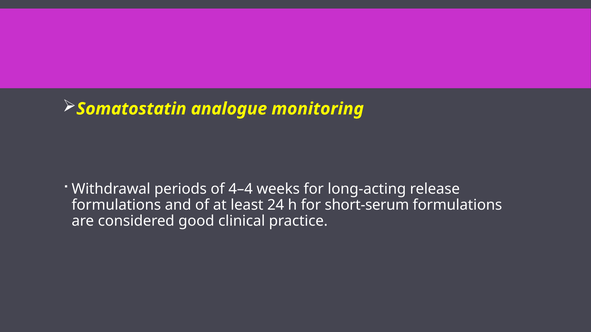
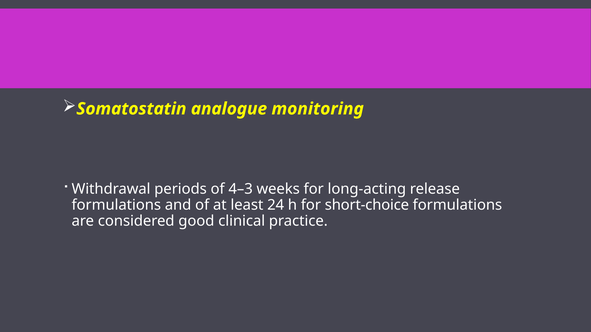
4–4: 4–4 -> 4–3 (241, 189)
short-serum: short-serum -> short-choice (367, 205)
